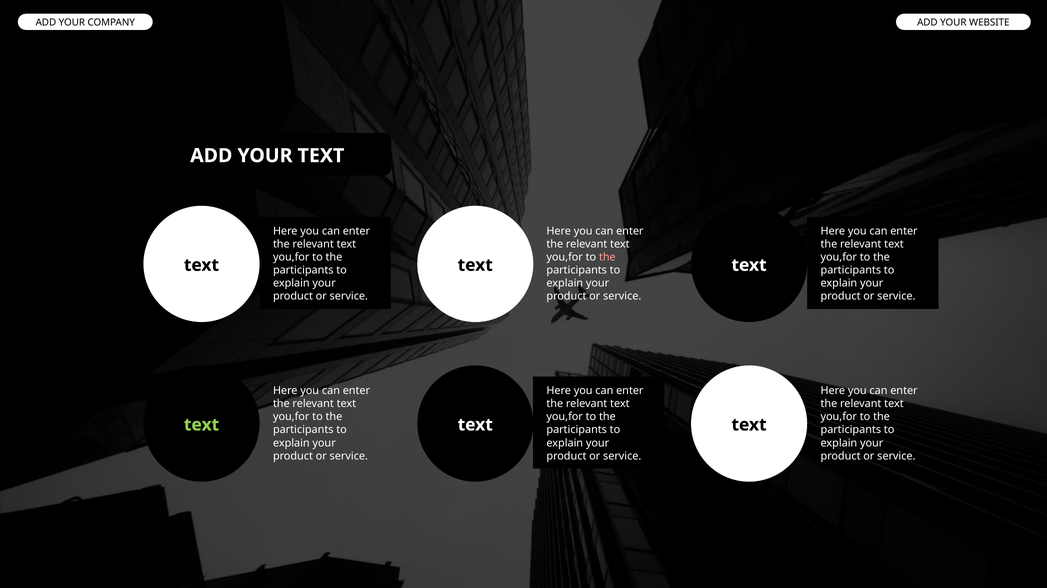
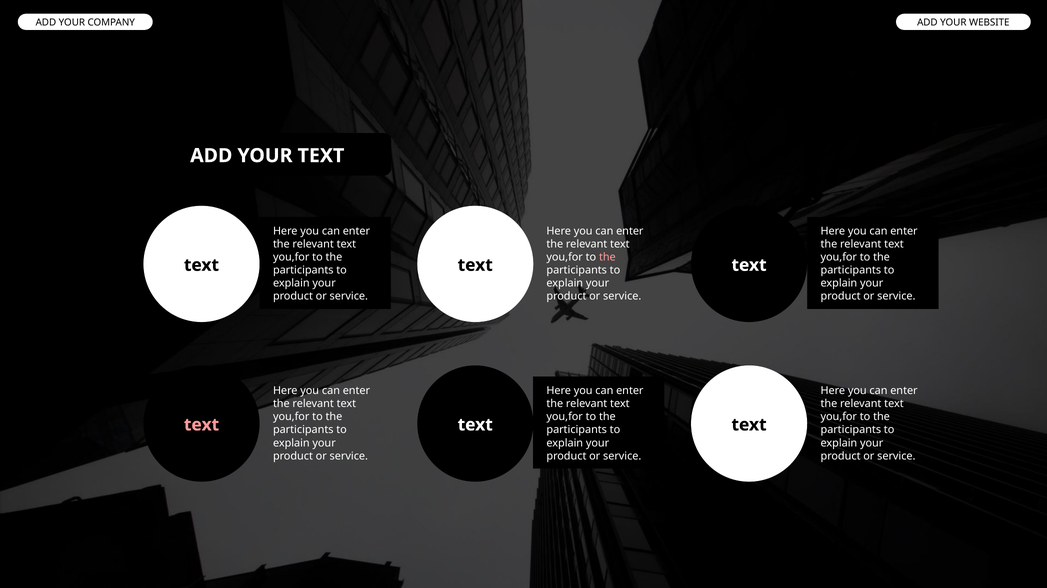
text colour: light green -> pink (202, 425)
